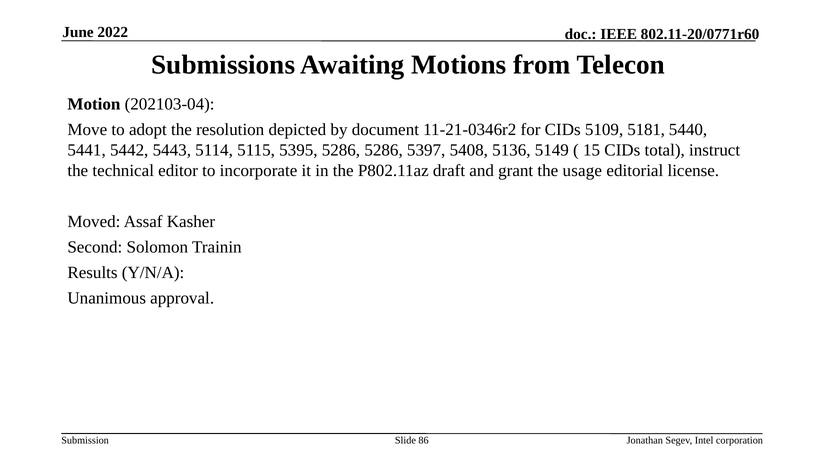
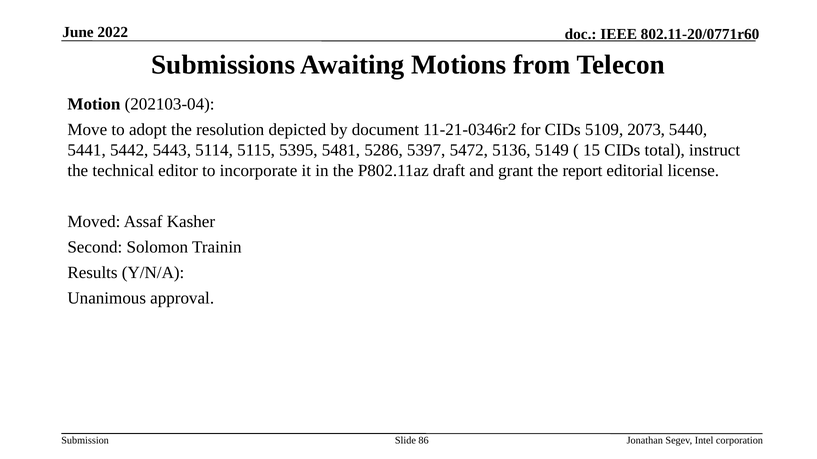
5181: 5181 -> 2073 (646, 130)
5395 5286: 5286 -> 5481 (341, 150)
5408: 5408 -> 5472 (469, 150)
usage: usage -> report (582, 171)
